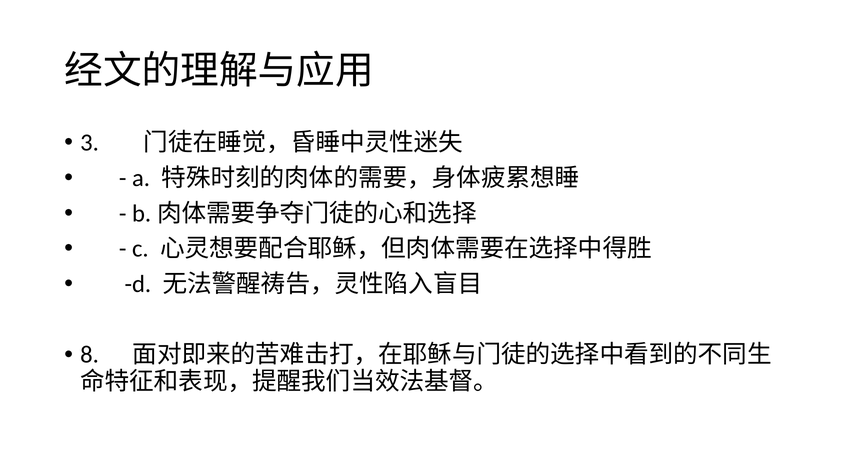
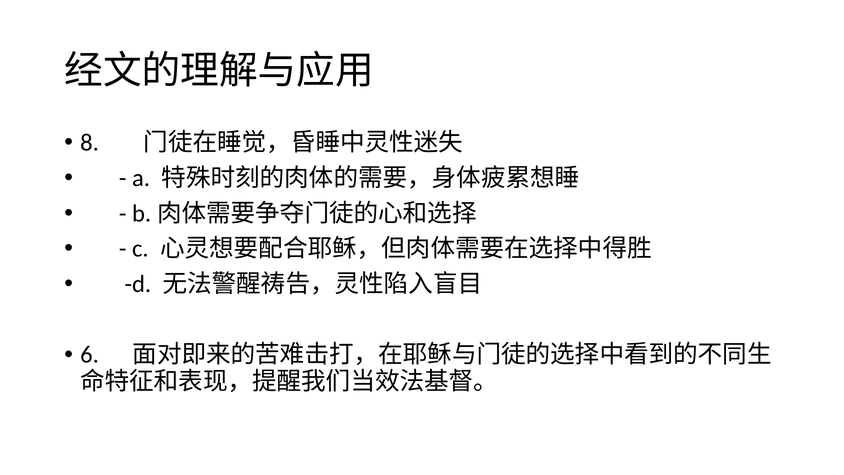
3: 3 -> 8 (90, 143)
8: 8 -> 6 (90, 355)
